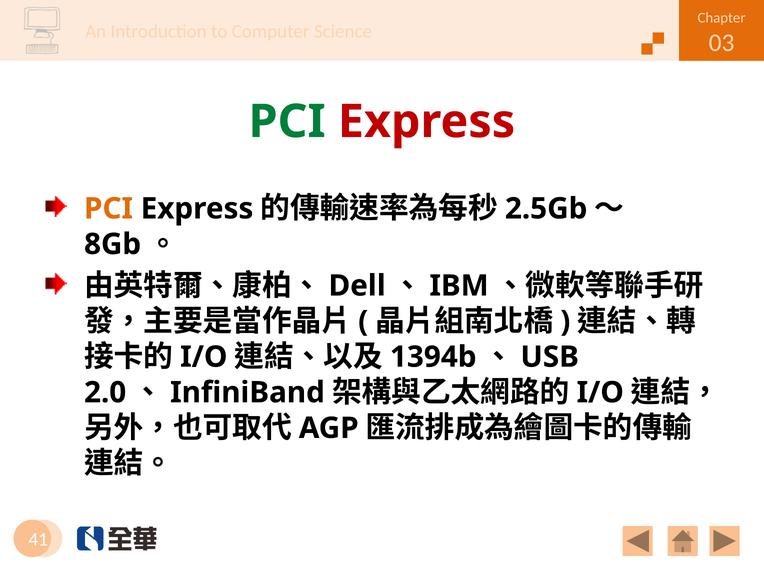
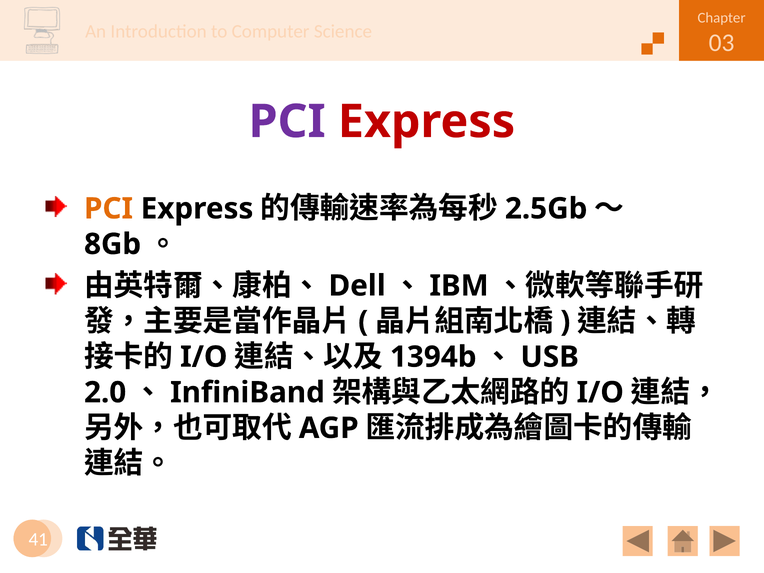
PCI colour: green -> purple (287, 122)
